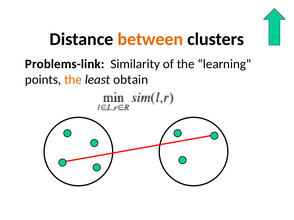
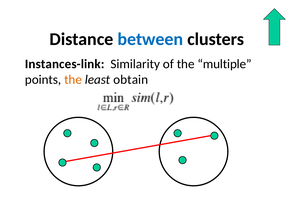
between colour: orange -> blue (150, 39)
Problems-link: Problems-link -> Instances-link (65, 64)
learning: learning -> multiple (225, 64)
